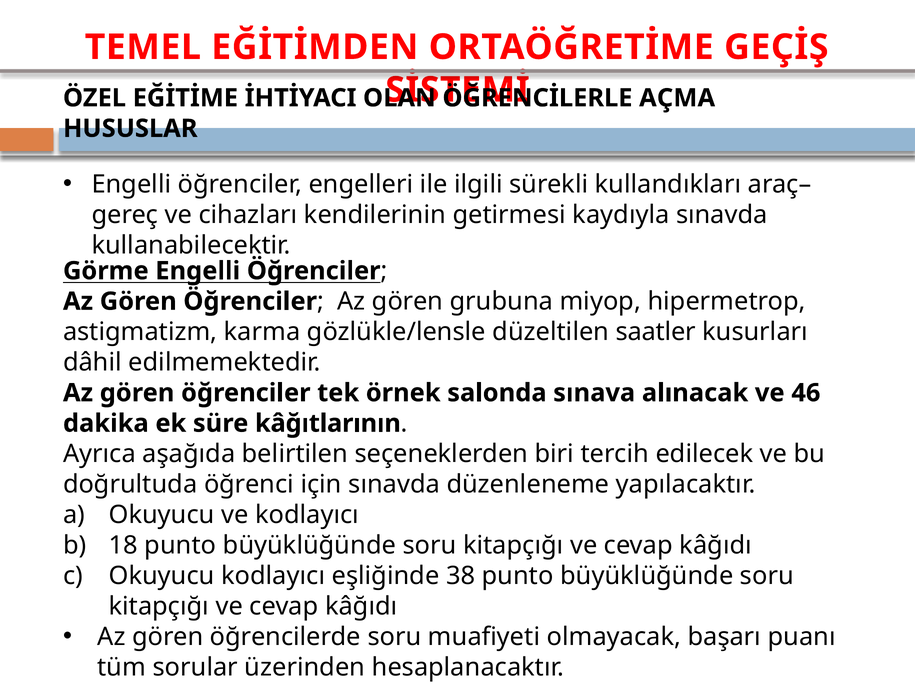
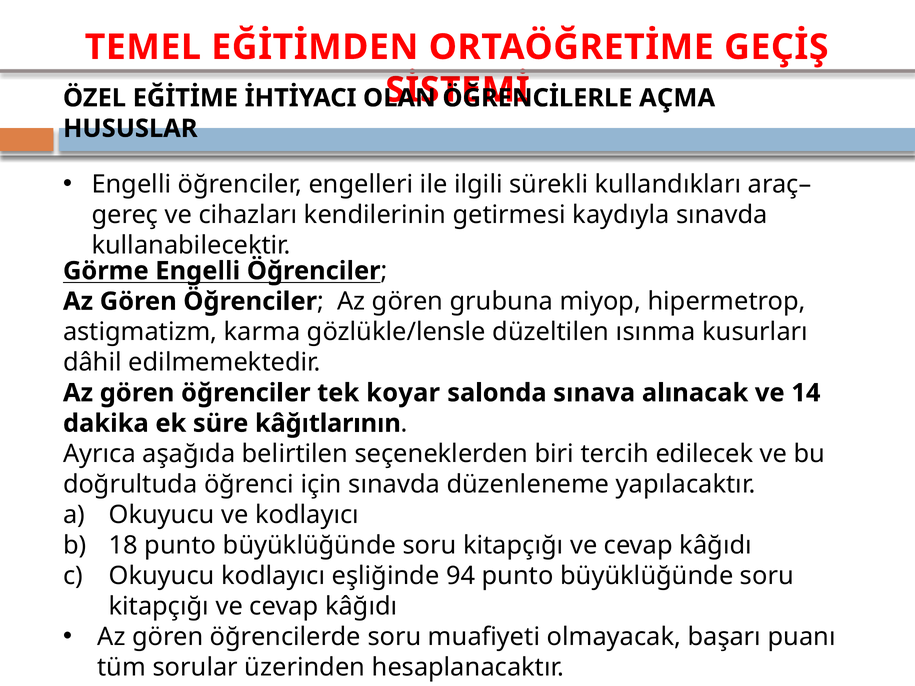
saatler: saatler -> ısınma (656, 332)
örnek: örnek -> koyar (403, 393)
46: 46 -> 14 (806, 393)
38: 38 -> 94 (461, 576)
